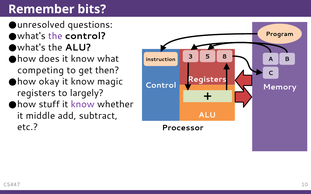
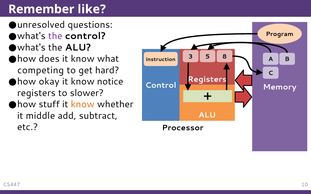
bits: bits -> like (92, 9)
then: then -> hard (107, 70)
magic: magic -> notice (110, 82)
largely: largely -> slower (87, 93)
know colour: purple -> orange (83, 105)
